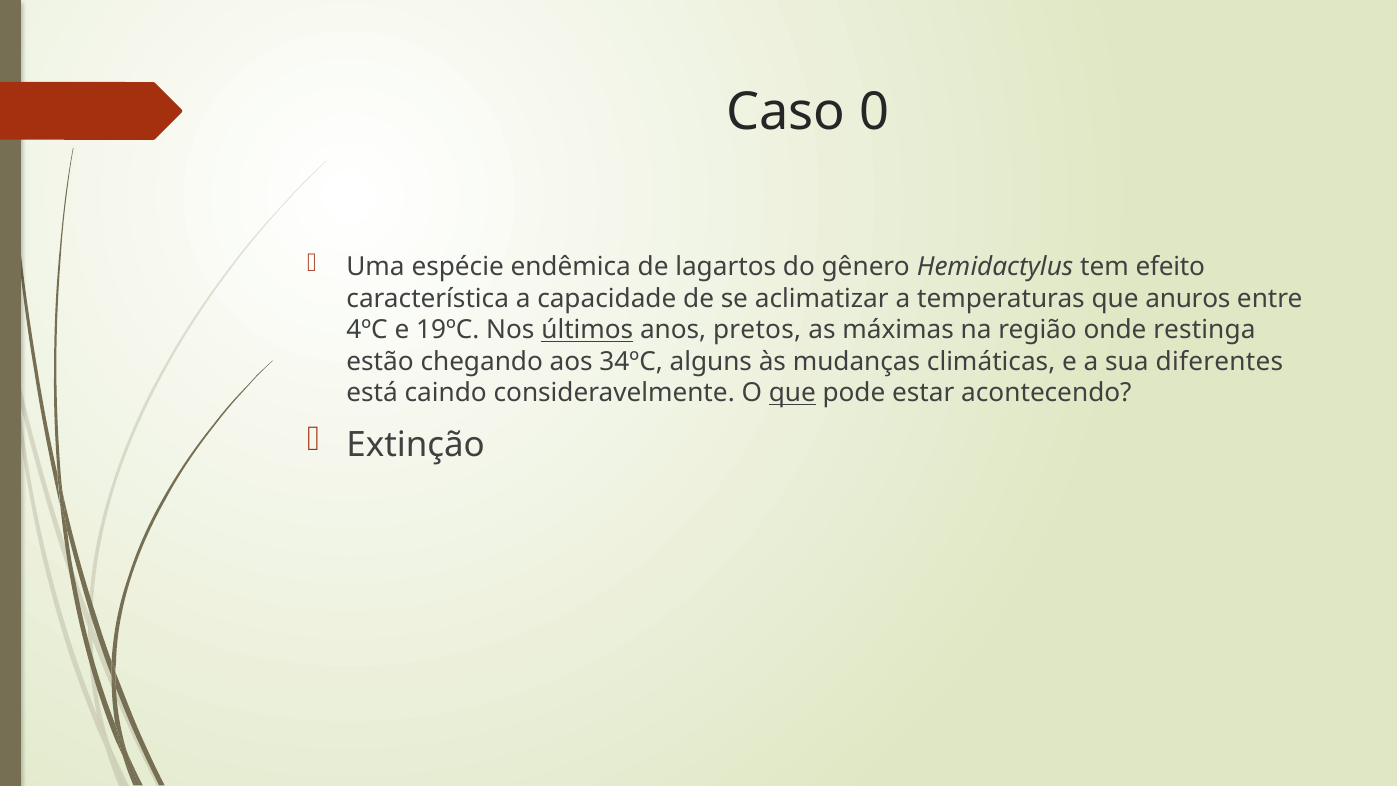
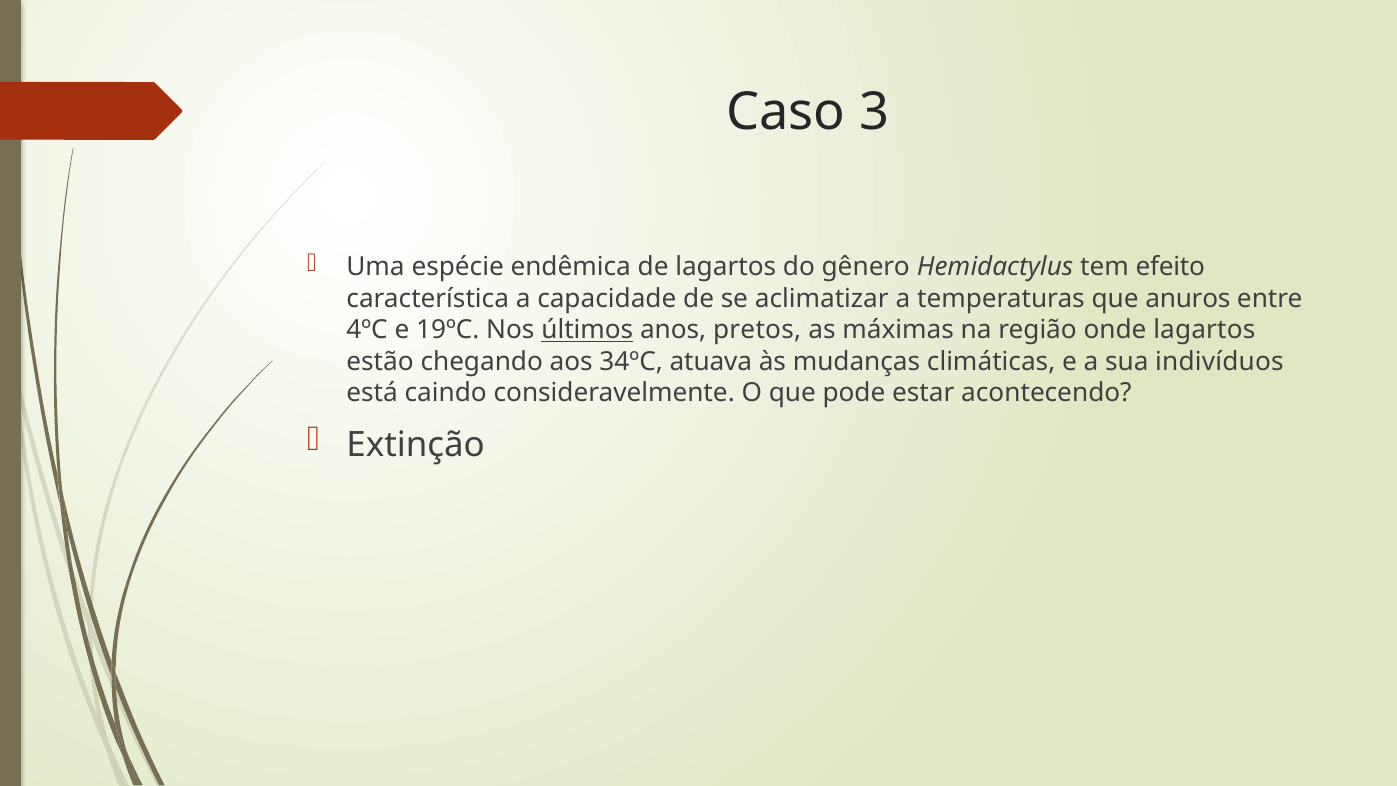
0: 0 -> 3 (874, 112)
onde restinga: restinga -> lagartos (1204, 330)
alguns: alguns -> atuava (711, 362)
diferentes: diferentes -> indivíduos (1219, 362)
que underline: present -> none (792, 393)
